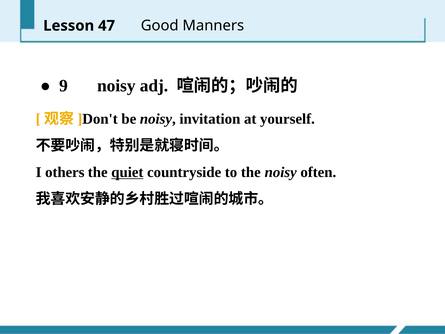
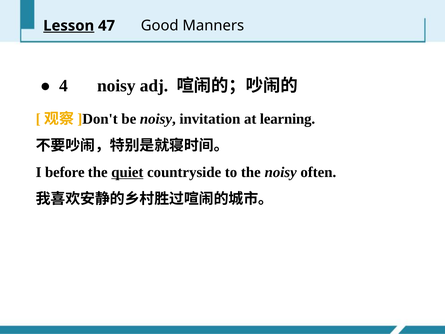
Lesson underline: none -> present (69, 26)
9: 9 -> 4 (63, 86)
yourself: yourself -> learning (288, 119)
others: others -> before (65, 172)
